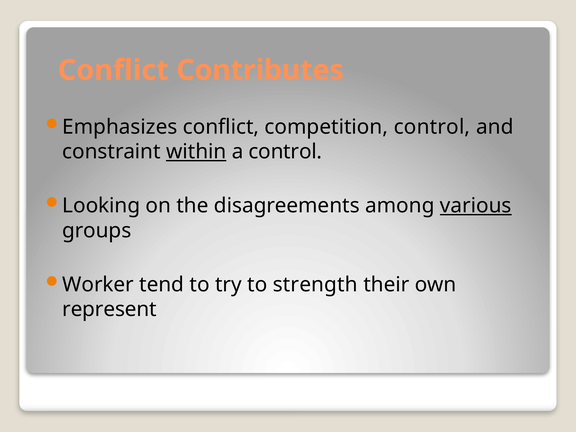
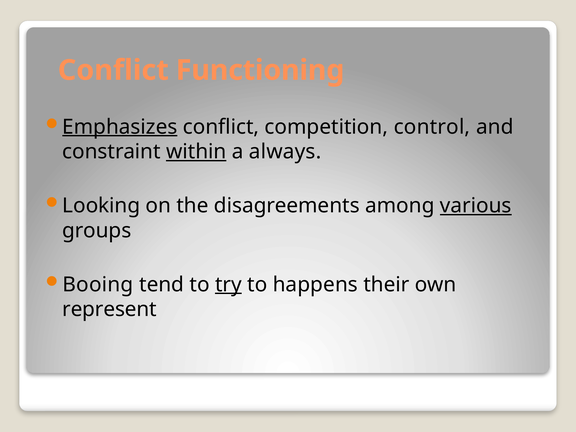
Contributes: Contributes -> Functioning (260, 70)
Emphasizes underline: none -> present (120, 127)
a control: control -> always (285, 152)
Worker: Worker -> Booing (98, 284)
try underline: none -> present (228, 284)
strength: strength -> happens (315, 284)
